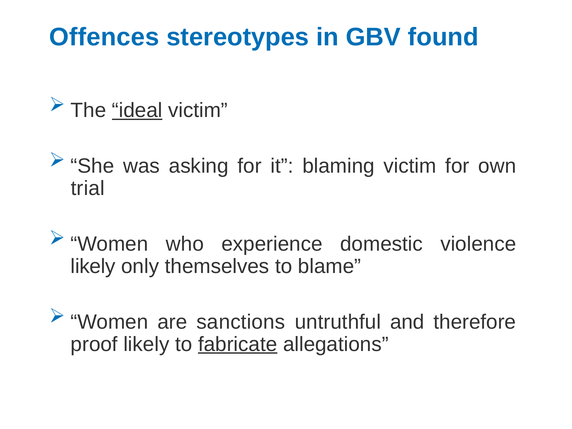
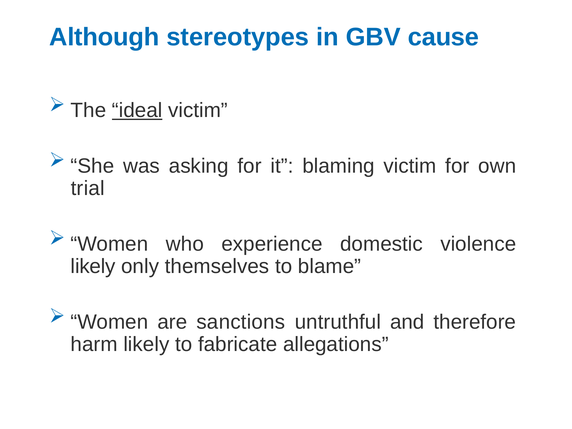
Offences: Offences -> Although (104, 37)
found: found -> cause (443, 37)
proof: proof -> harm (94, 344)
fabricate underline: present -> none (238, 344)
